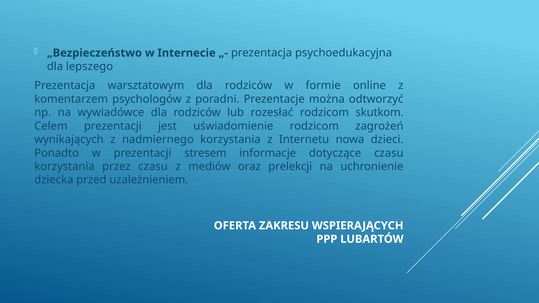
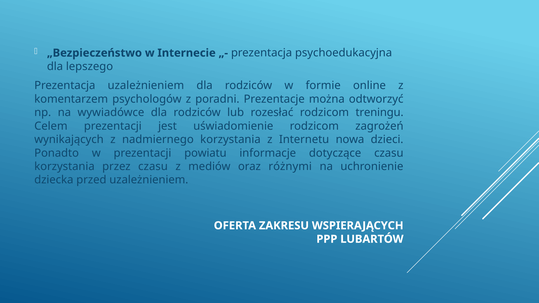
Prezentacja warsztatowym: warsztatowym -> uzależnieniem (146, 86)
skutkom: skutkom -> treningu (380, 113)
stresem: stresem -> powiatu (205, 153)
prelekcji: prelekcji -> różnymi (290, 167)
